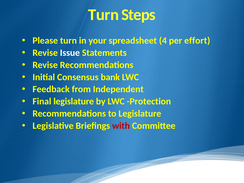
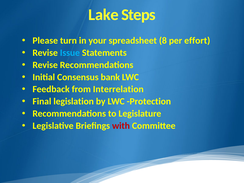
Turn: Turn -> Lake (104, 15)
4: 4 -> 8 (163, 41)
Issue colour: white -> light blue (70, 53)
Independent: Independent -> Interrelation (118, 89)
Final legislature: legislature -> legislation (74, 101)
